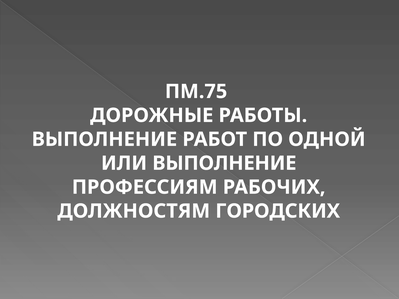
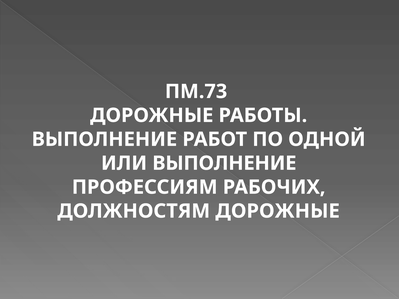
ПМ.75: ПМ.75 -> ПМ.73 (196, 92)
ДОЛЖНОСТЯМ ГОРОДСКИХ: ГОРОДСКИХ -> ДОРОЖНЫЕ (278, 211)
